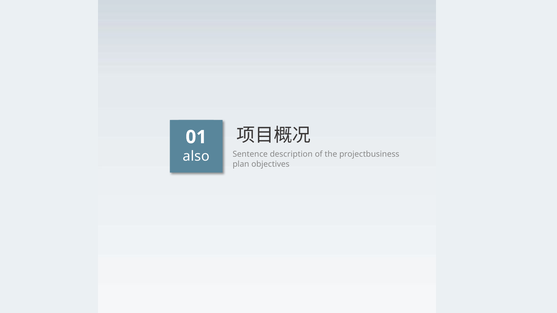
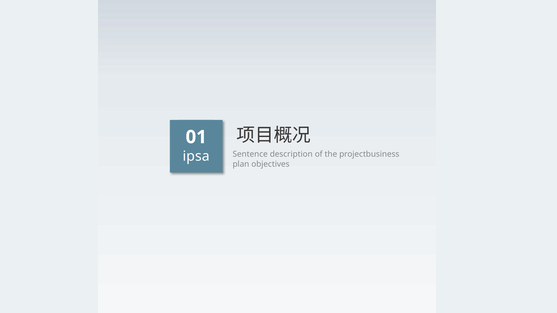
also: also -> ipsa (196, 156)
